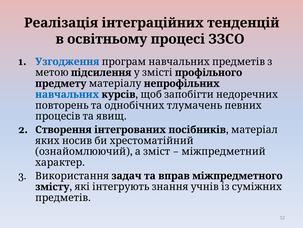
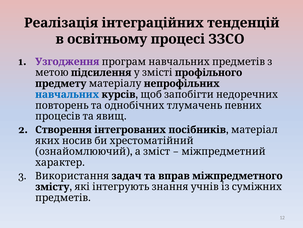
Узгодження colour: blue -> purple (67, 61)
